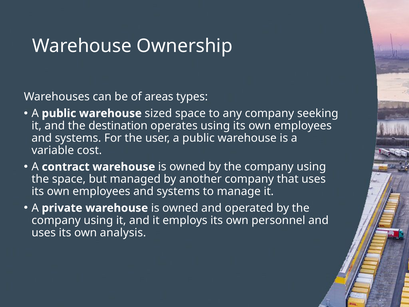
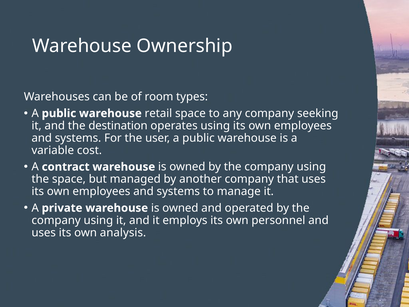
areas: areas -> room (159, 97)
sized: sized -> retail (158, 113)
